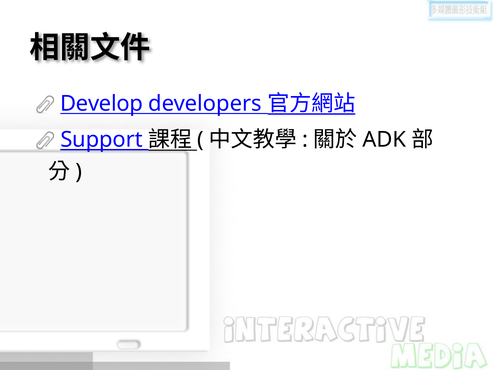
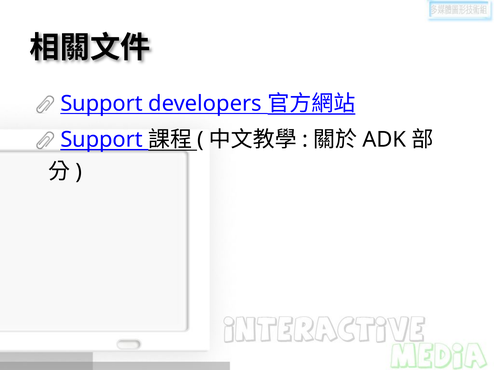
Develop: Develop -> Support (102, 104)
